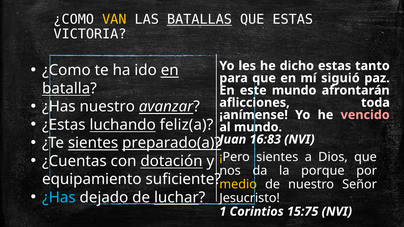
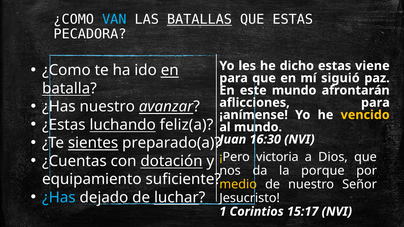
VAN colour: yellow -> light blue (114, 19)
VICTORIA: VICTORIA -> PECADORA (90, 34)
tanto: tanto -> viene (372, 66)
aflicciones toda: toda -> para (375, 103)
vencido colour: pink -> yellow (365, 115)
preparado(a underline: present -> none (172, 143)
16:83: 16:83 -> 16:30 (265, 140)
¡Pero sientes: sientes -> victoria (277, 157)
15:75: 15:75 -> 15:17 (303, 212)
